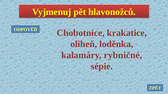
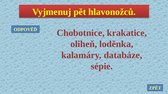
rybničné: rybničné -> databáze (123, 55)
